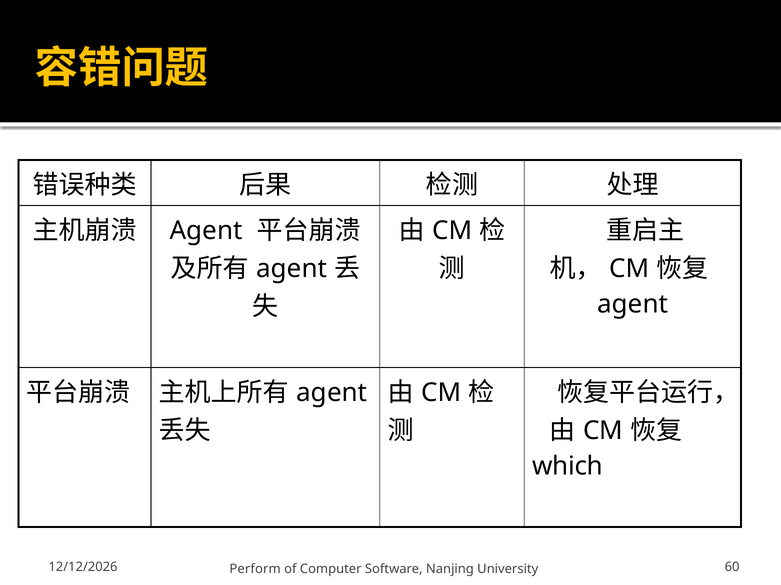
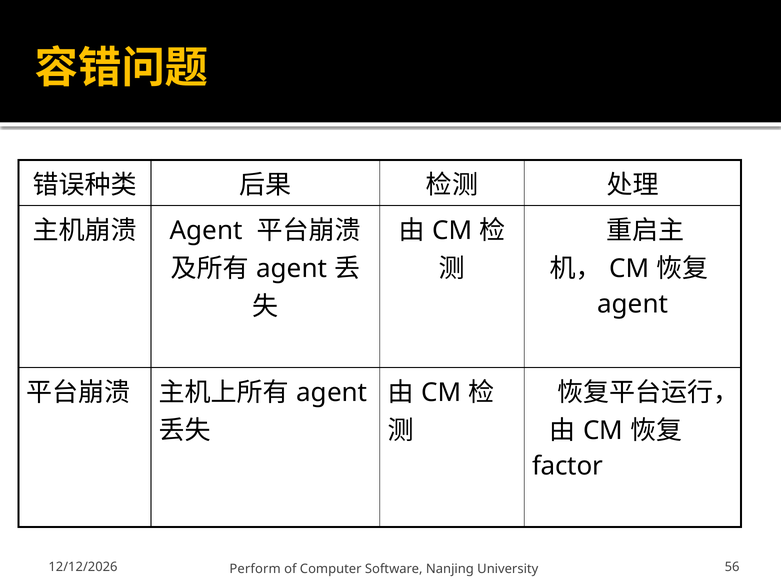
which: which -> factor (568, 467)
60: 60 -> 56 (732, 568)
